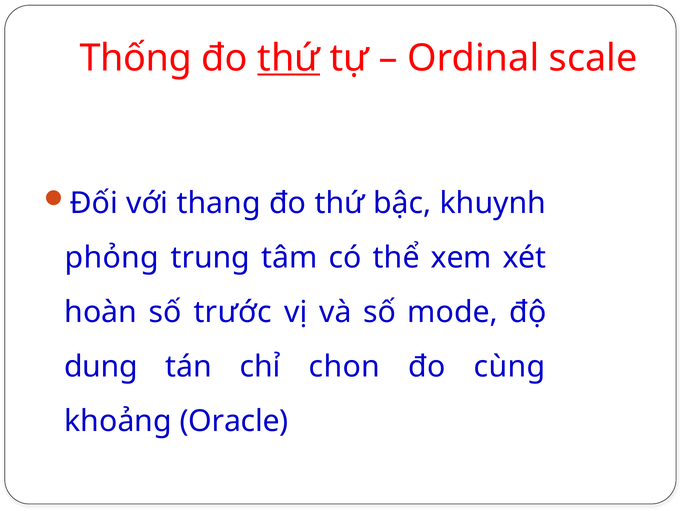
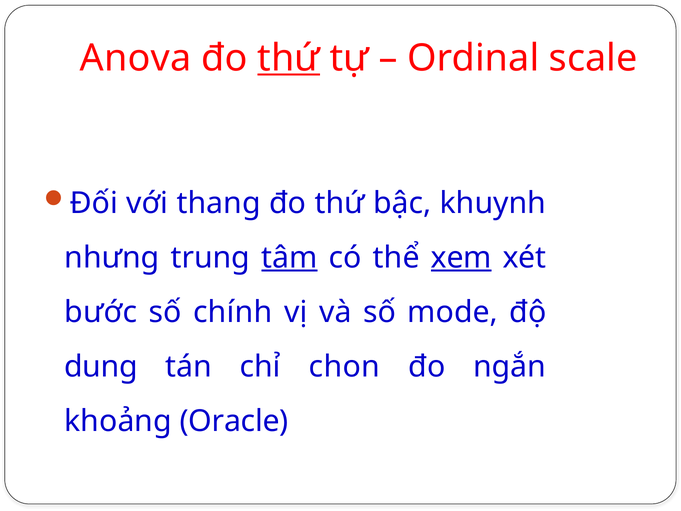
Thống: Thống -> Anova (136, 58)
phỏng: phỏng -> nhưng (112, 257)
tâm underline: none -> present (290, 257)
xem underline: none -> present (461, 257)
hoàn: hoàn -> bước (101, 312)
trước: trước -> chính (233, 312)
cùng: cùng -> ngắn (510, 367)
